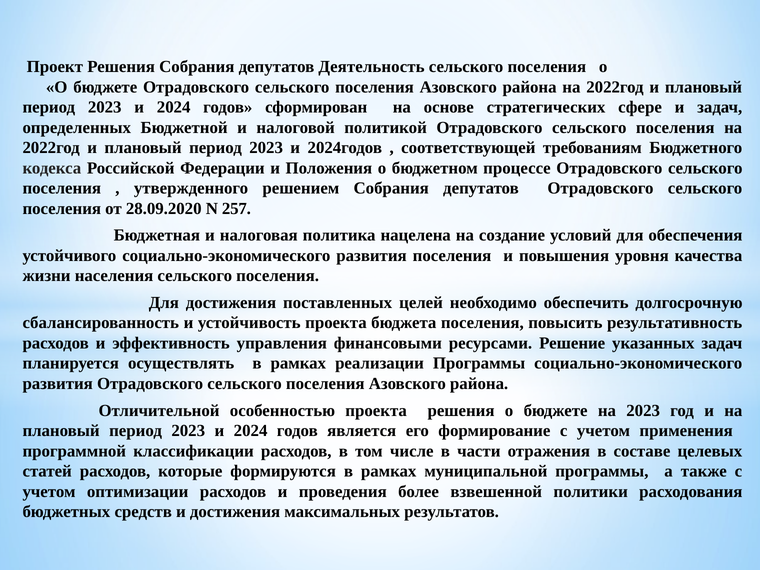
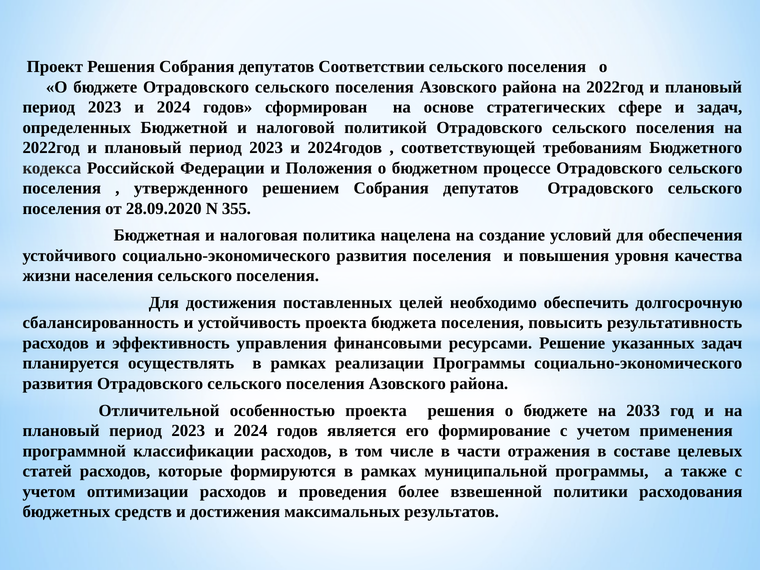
Деятельность: Деятельность -> Соответствии (372, 67)
257: 257 -> 355 (236, 208)
на 2023: 2023 -> 2033 (643, 410)
